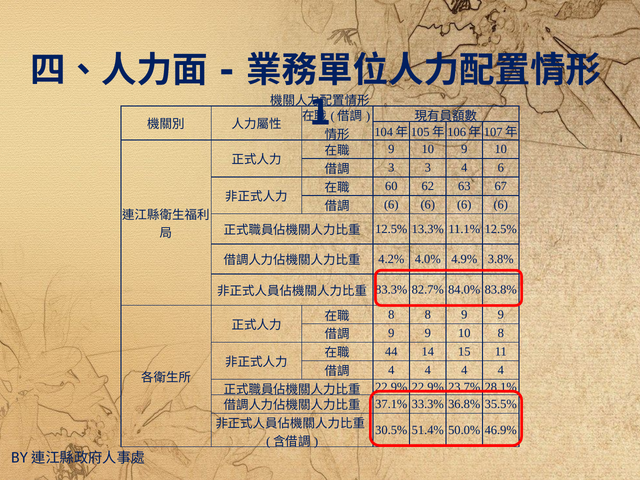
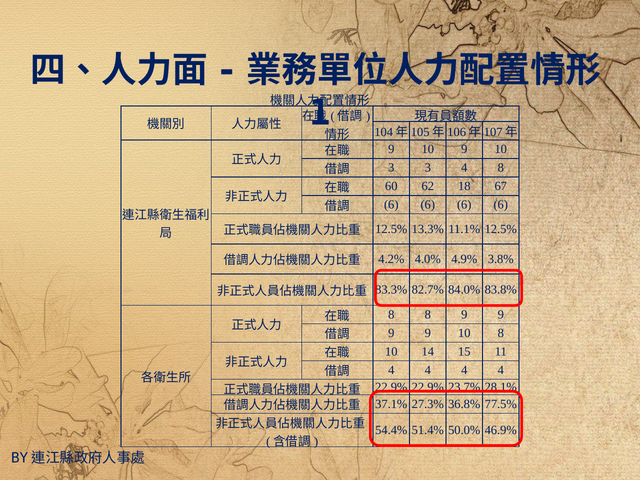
4 6: 6 -> 8 (501, 168)
63: 63 -> 18 (464, 186)
44: 44 -> 10 (391, 352)
33.3%: 33.3% -> 27.3% (428, 404)
35.5%: 35.5% -> 77.5% (501, 404)
30.5%: 30.5% -> 54.4% (391, 430)
